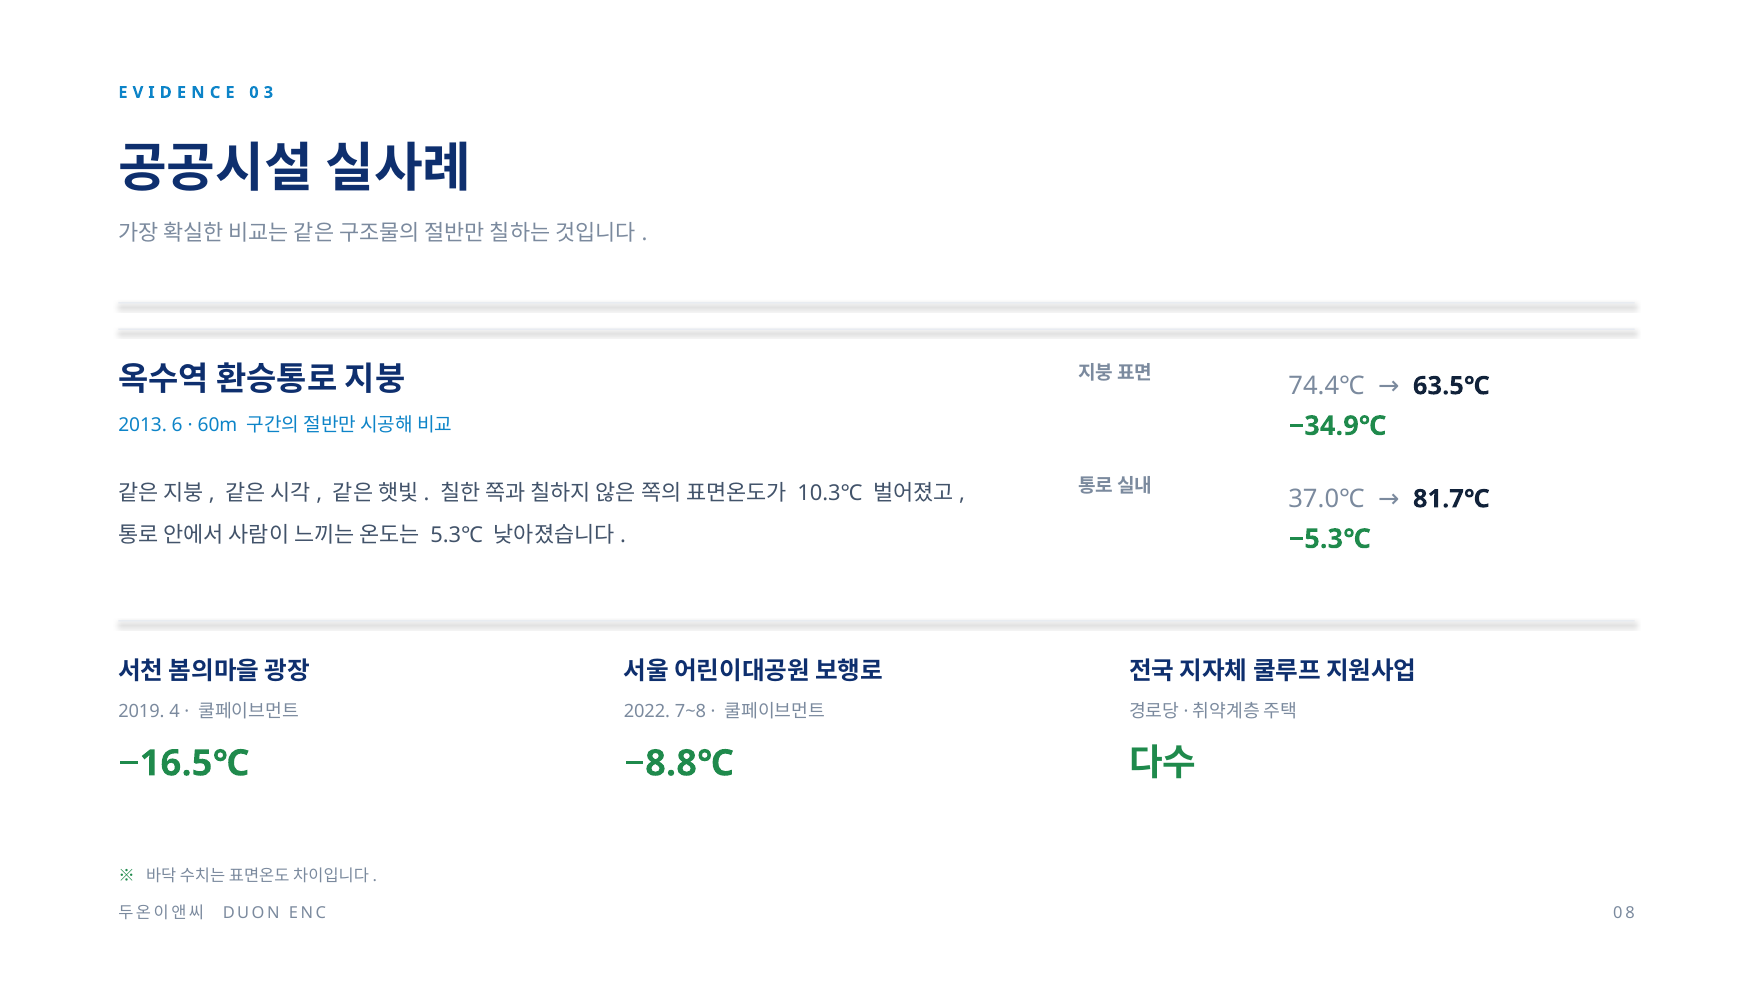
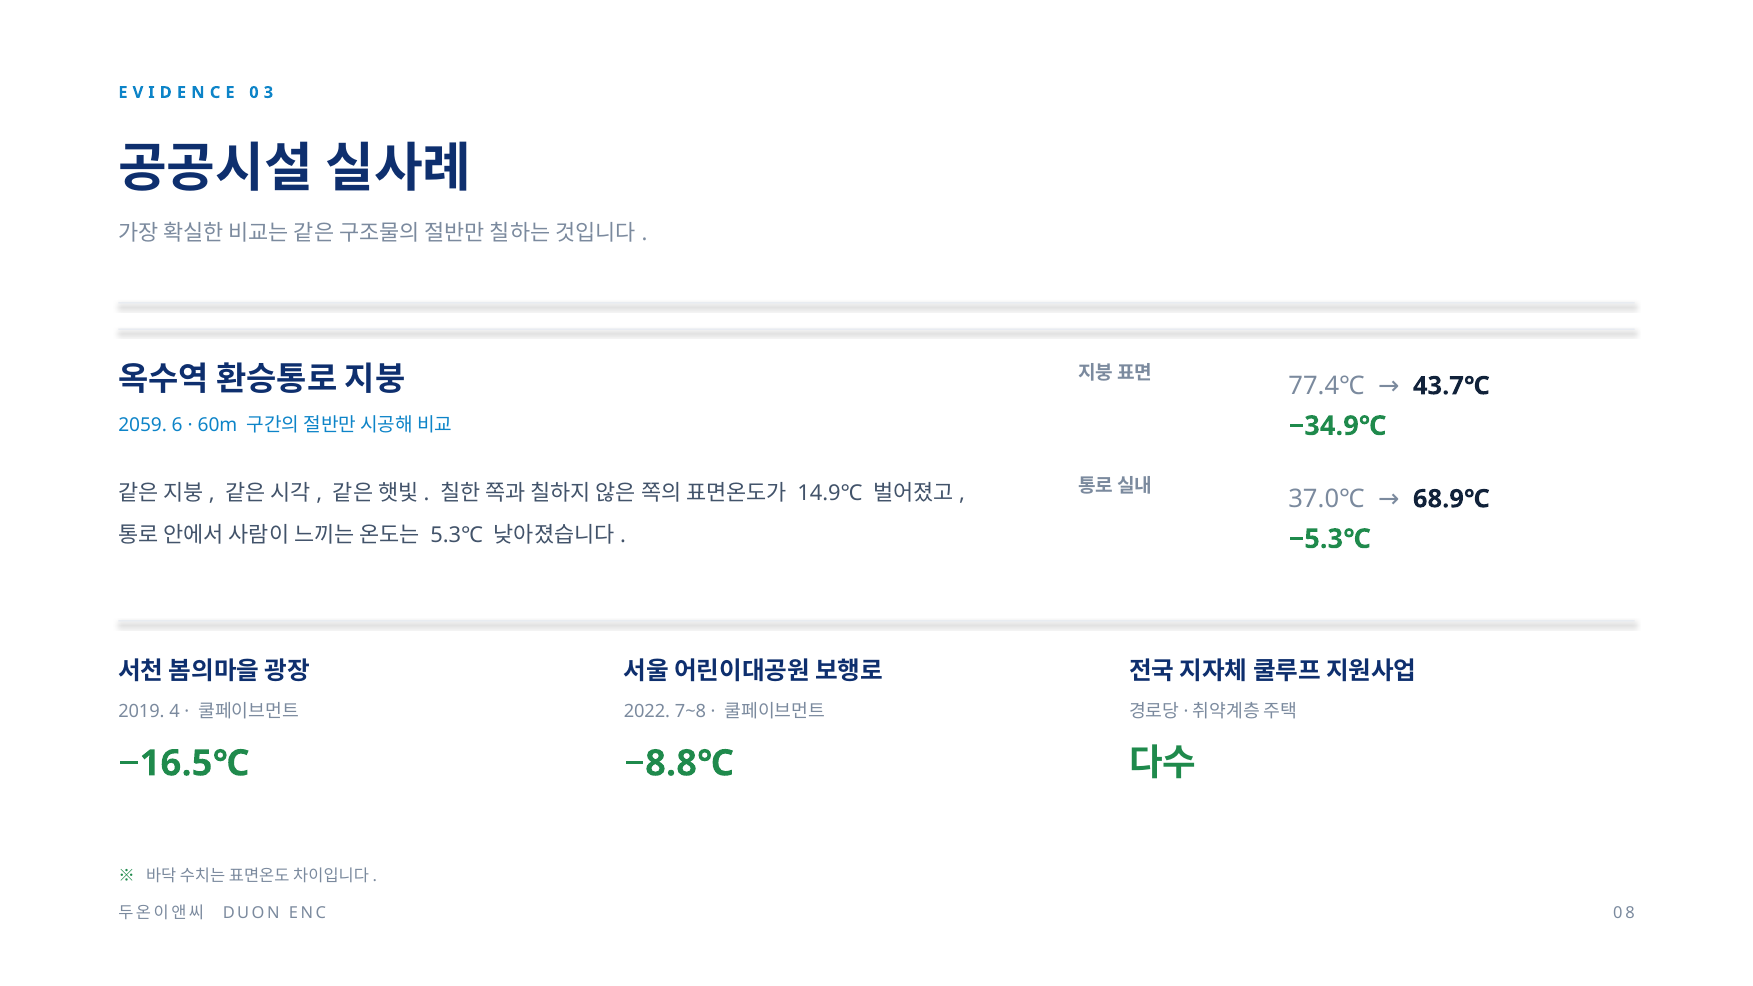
74.4℃: 74.4℃ -> 77.4℃ (1327, 386)
63.5℃: 63.5℃ -> 43.7℃ (1451, 386)
2013: 2013 -> 2059 (143, 426)
10.3℃: 10.3℃ -> 14.9℃ (830, 493)
81.7℃: 81.7℃ -> 68.9℃ (1451, 499)
